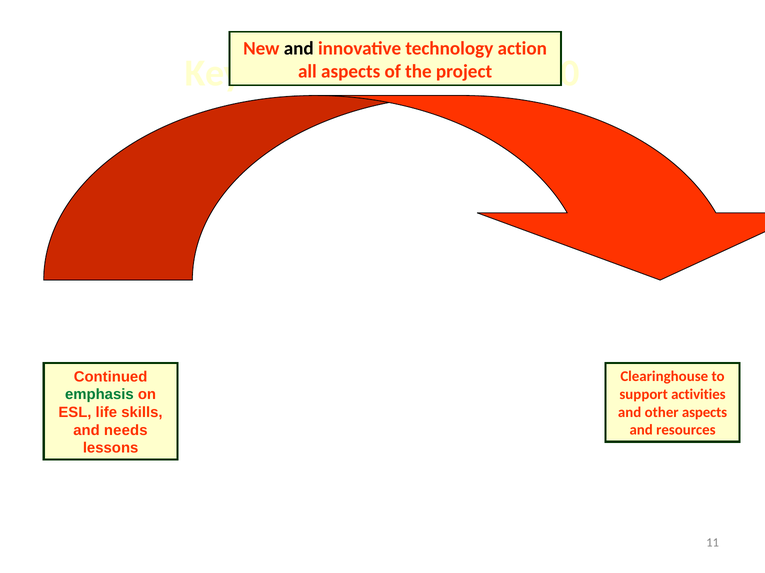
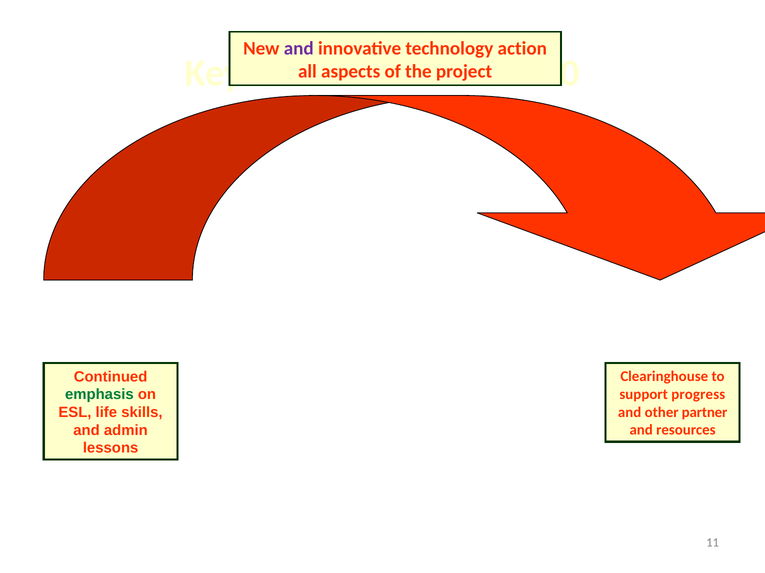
and colour: black -> purple (299, 48)
activities: activities -> progress (698, 395)
other aspects: aspects -> partner (705, 413)
needs: needs -> admin (126, 431)
